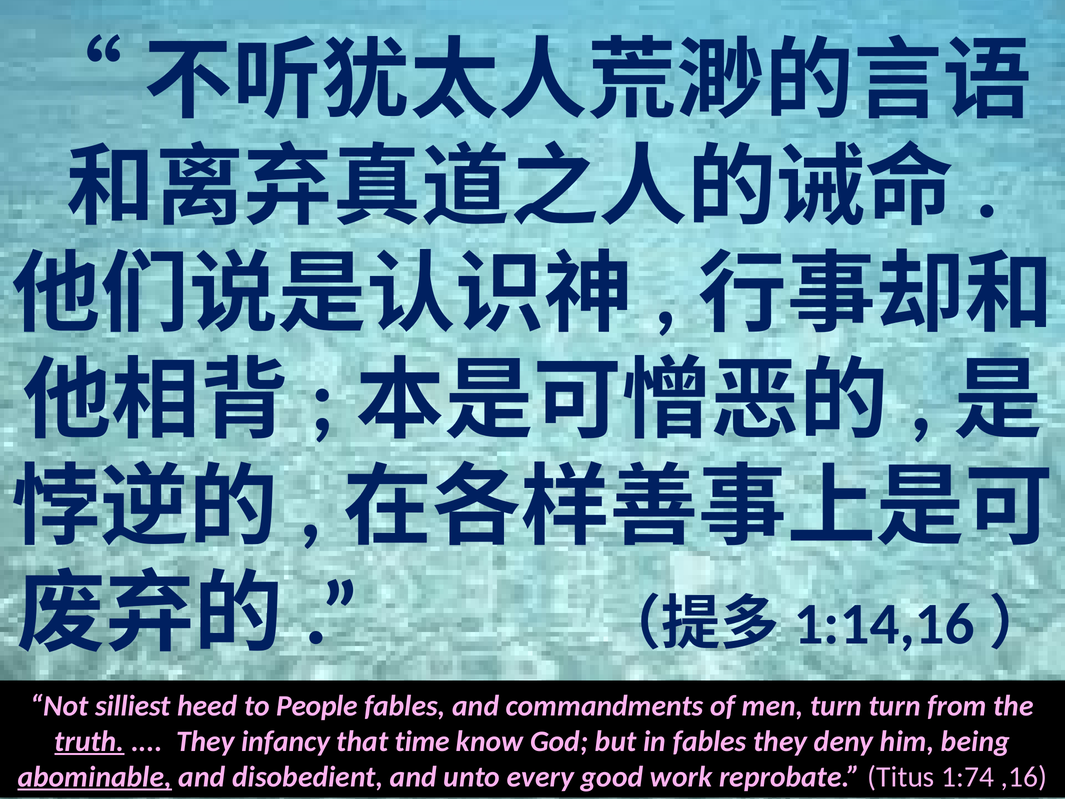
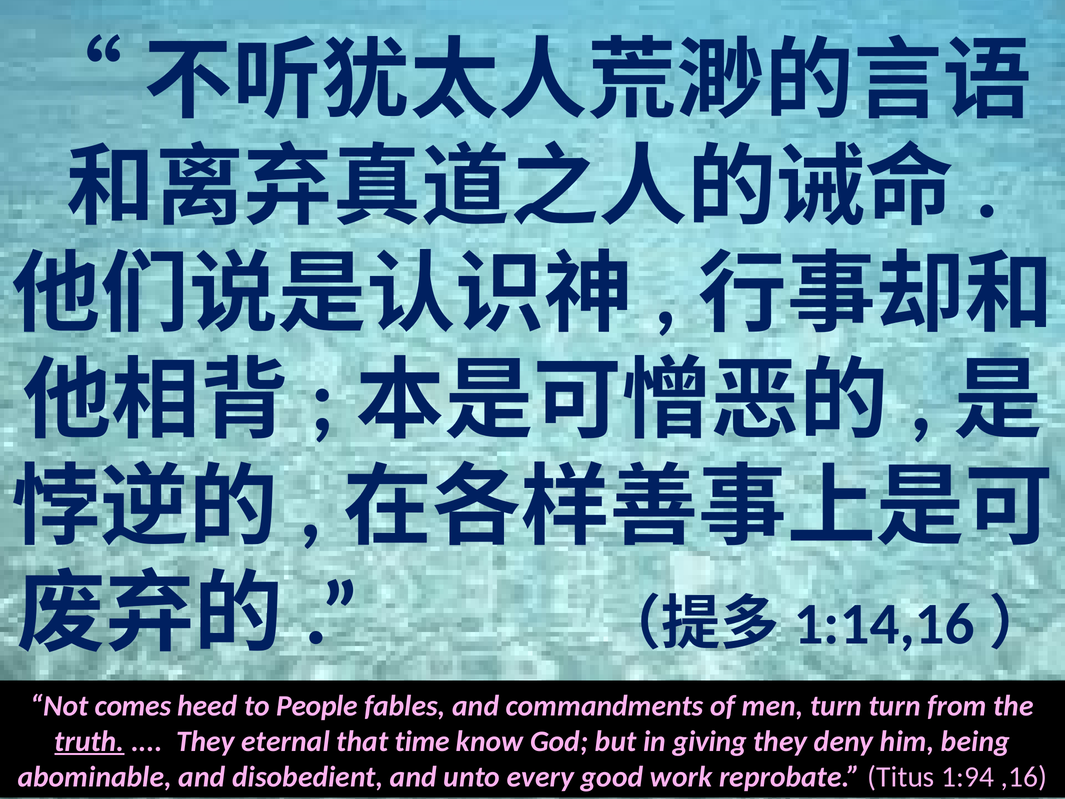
silliest: silliest -> comes (133, 706)
infancy: infancy -> eternal (286, 741)
in fables: fables -> giving (710, 741)
abominable underline: present -> none (95, 777)
1:74: 1:74 -> 1:94 (968, 777)
